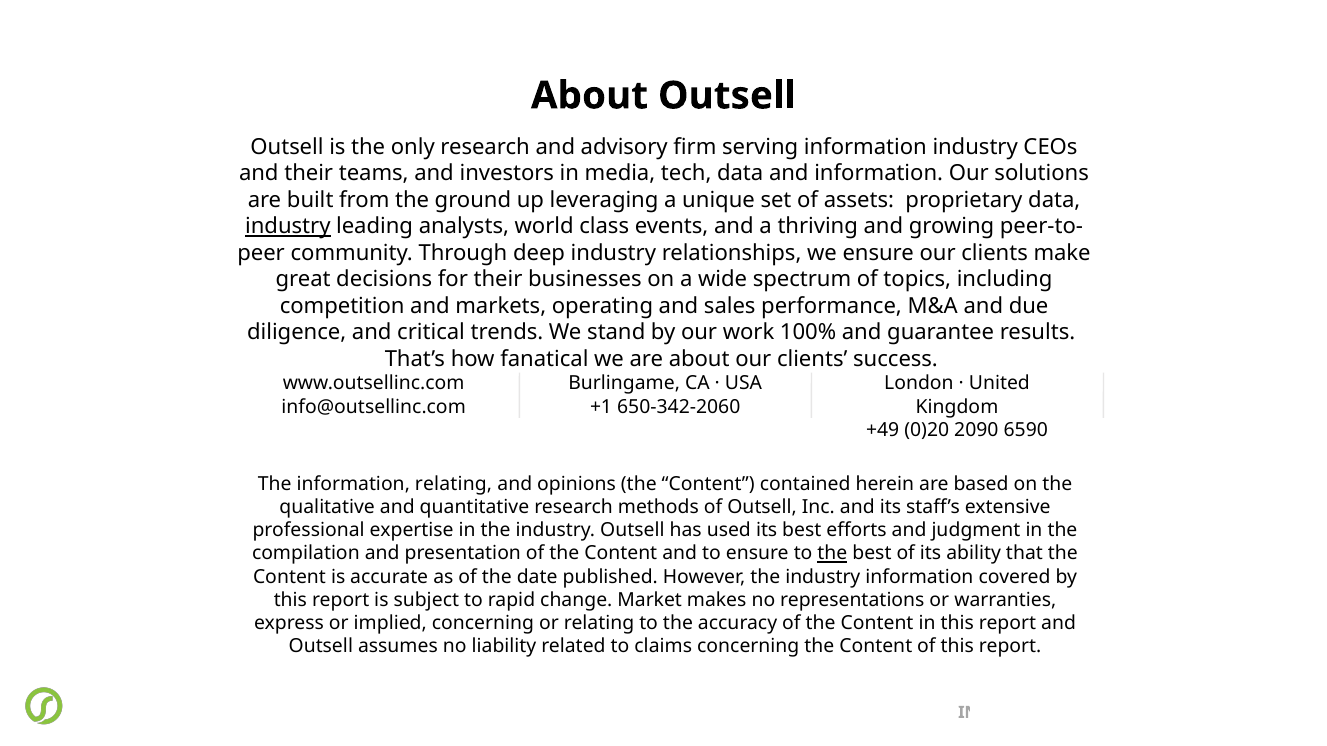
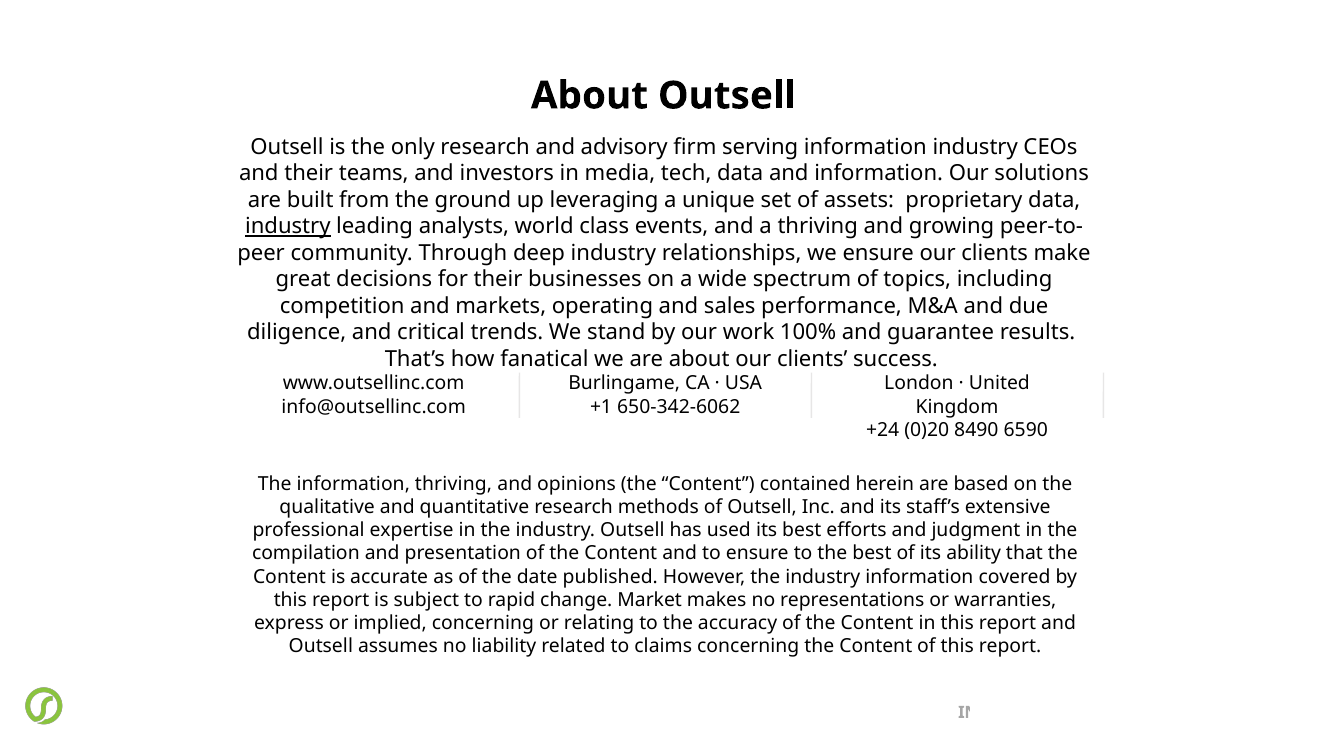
650-342-2060: 650-342-2060 -> 650-342-6062 (679, 407)
+49: +49 -> +24 (883, 430)
2090: 2090 -> 8490 (976, 430)
information relating: relating -> thriving (454, 484)
the underline: present -> none (832, 554)
